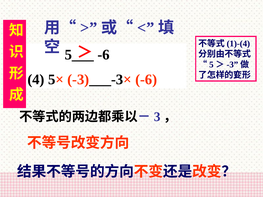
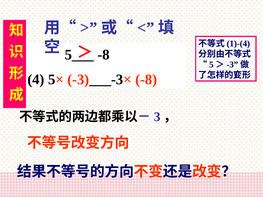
-6: -6 -> -8 (104, 55)
-3)___-3× -6: -6 -> -8 (146, 80)
